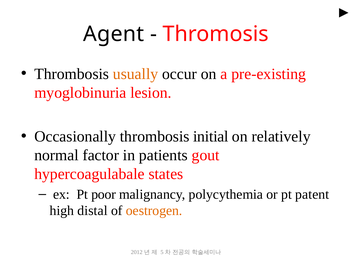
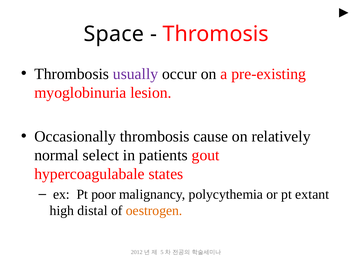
Agent: Agent -> Space (114, 34)
usually colour: orange -> purple (136, 74)
initial: initial -> cause (211, 136)
factor: factor -> select (101, 155)
patent: patent -> extant (312, 194)
